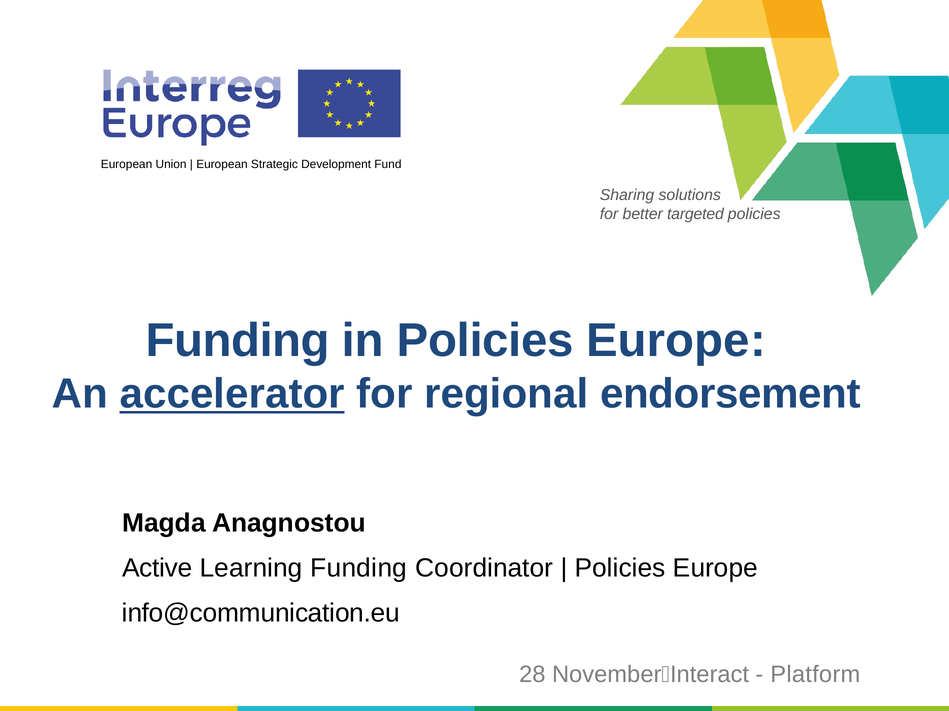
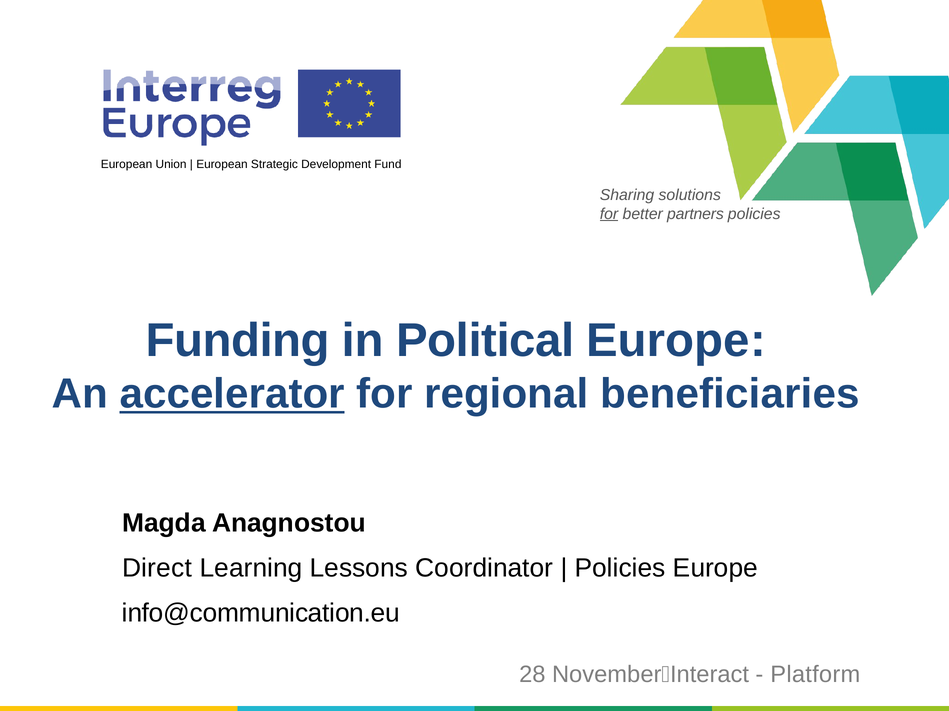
for underline: none -> present (609, 214)
targeted: targeted -> partners (695, 214)
in Policies: Policies -> Political (485, 341)
endorsement: endorsement -> beneficiaries (730, 394)
Active: Active -> Direct (157, 569)
Learning Funding: Funding -> Lessons (359, 569)
